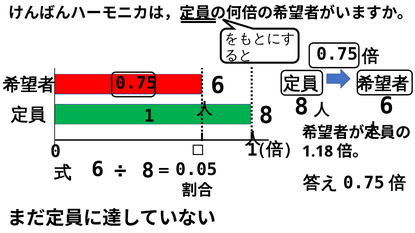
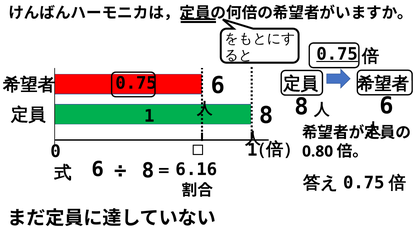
0.75 underline: none -> present (337, 54)
1.18: 1.18 -> 0.80 (318, 152)
0.05: 0.05 -> 6.16 (196, 170)
